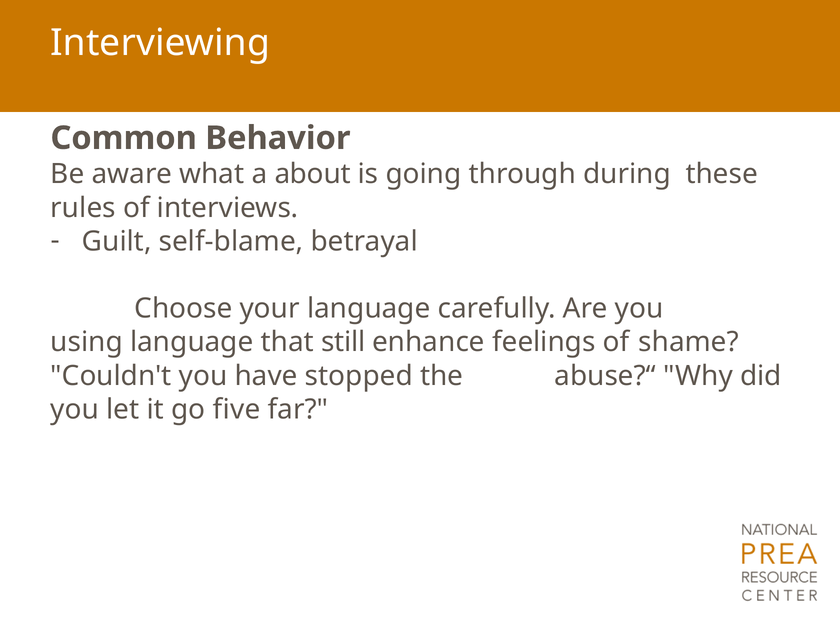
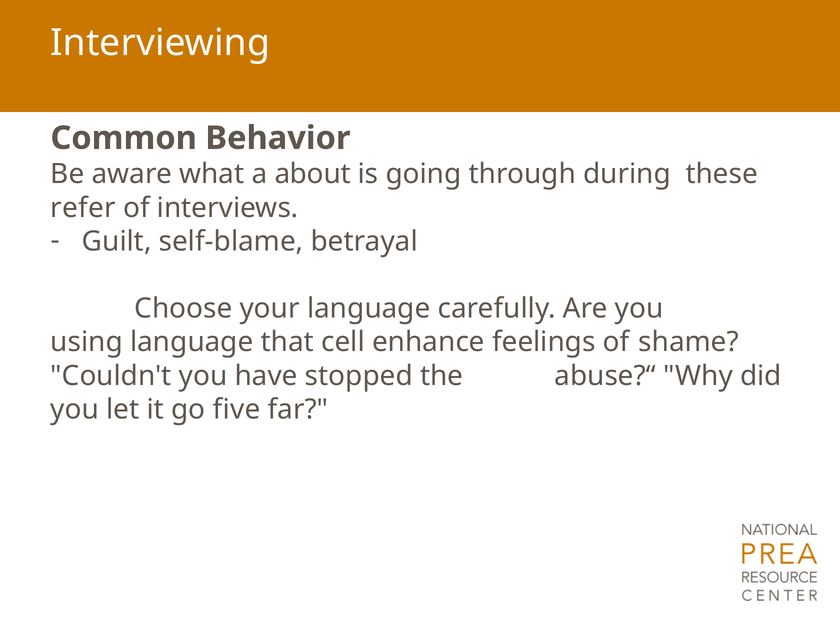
rules: rules -> refer (83, 208)
still: still -> cell (343, 342)
